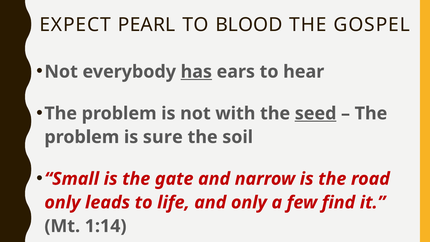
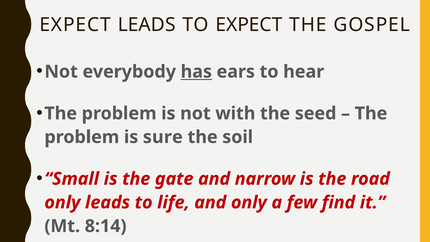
EXPECT PEARL: PEARL -> LEADS (147, 25)
TO BLOOD: BLOOD -> EXPECT (249, 25)
seed underline: present -> none (316, 113)
1:14: 1:14 -> 8:14 (106, 226)
